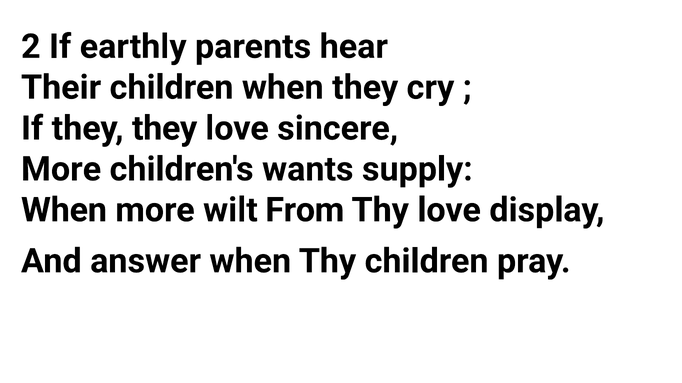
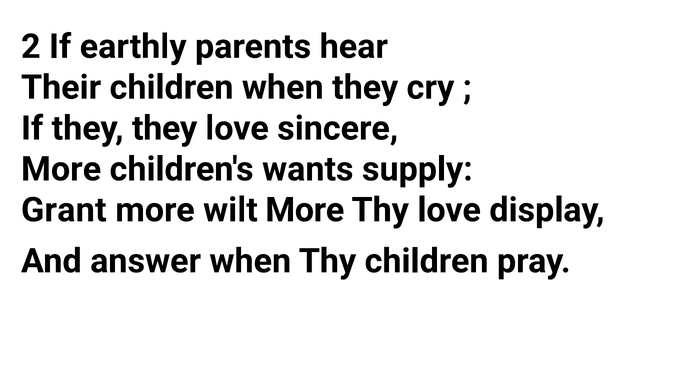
When: When -> Grant (64, 210)
wilt From: From -> More (305, 210)
